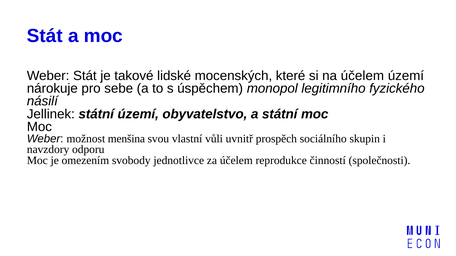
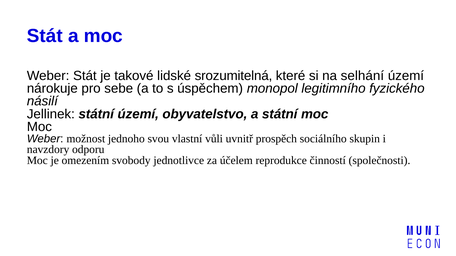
mocenských: mocenských -> srozumitelná (233, 76)
na účelem: účelem -> selhání (362, 76)
menšina: menšina -> jednoho (126, 139)
